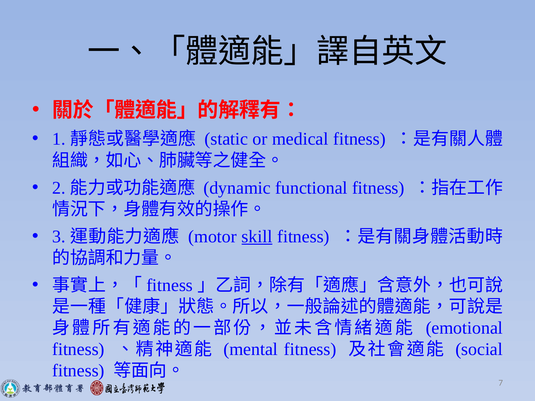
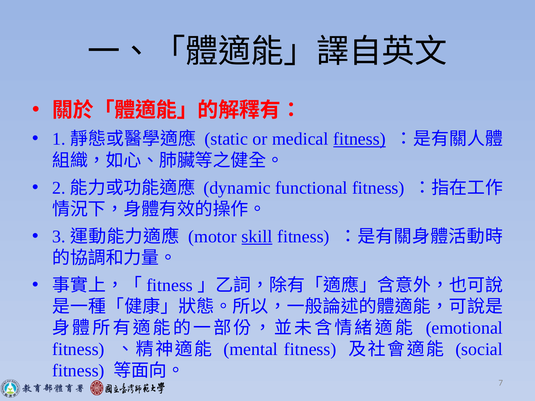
fitness underline: none -> present (359, 139)
